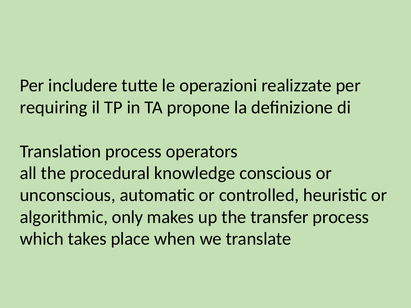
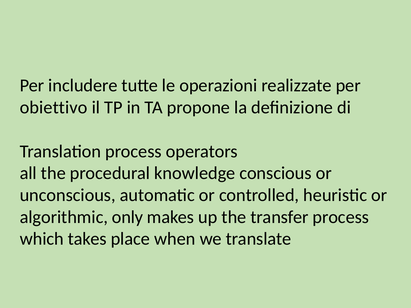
requiring: requiring -> obiettivo (54, 108)
